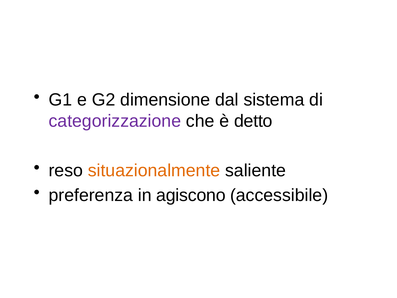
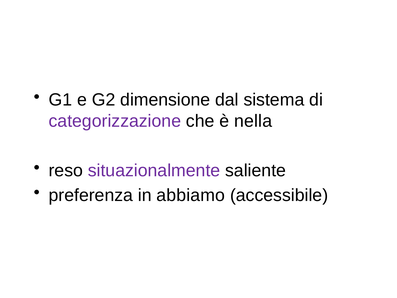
detto: detto -> nella (253, 121)
situazionalmente colour: orange -> purple (154, 170)
agiscono: agiscono -> abbiamo (191, 195)
